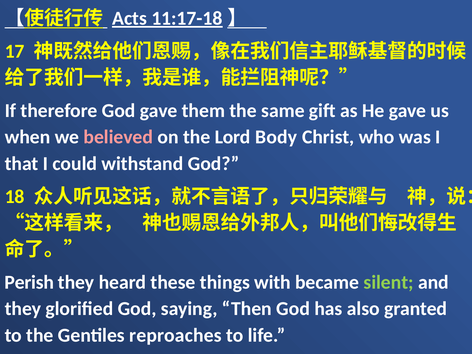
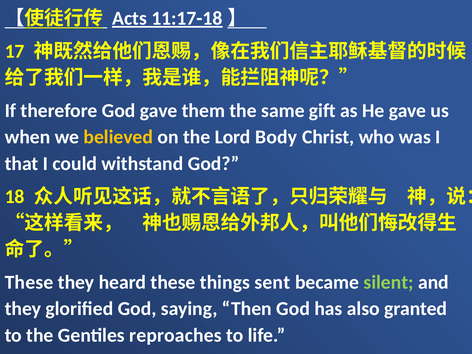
believed colour: pink -> yellow (118, 137)
Perish: Perish -> These (29, 282)
with: with -> sent (272, 282)
